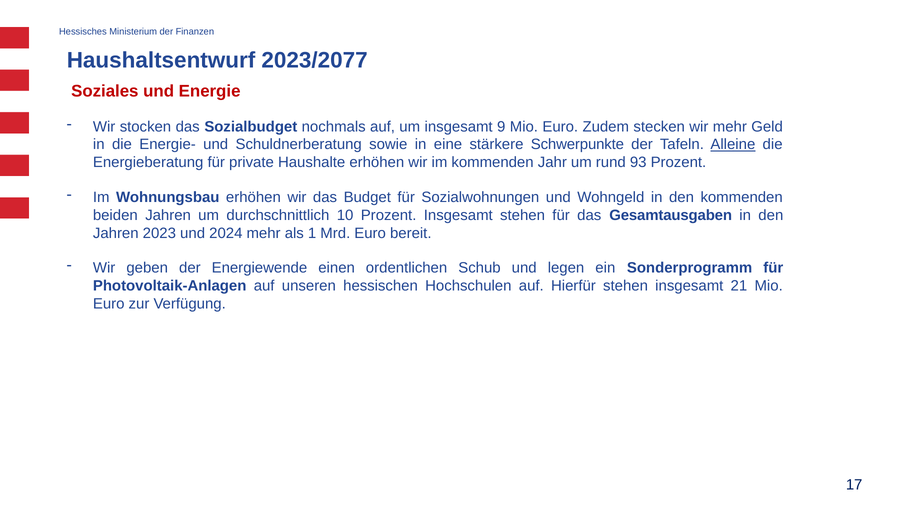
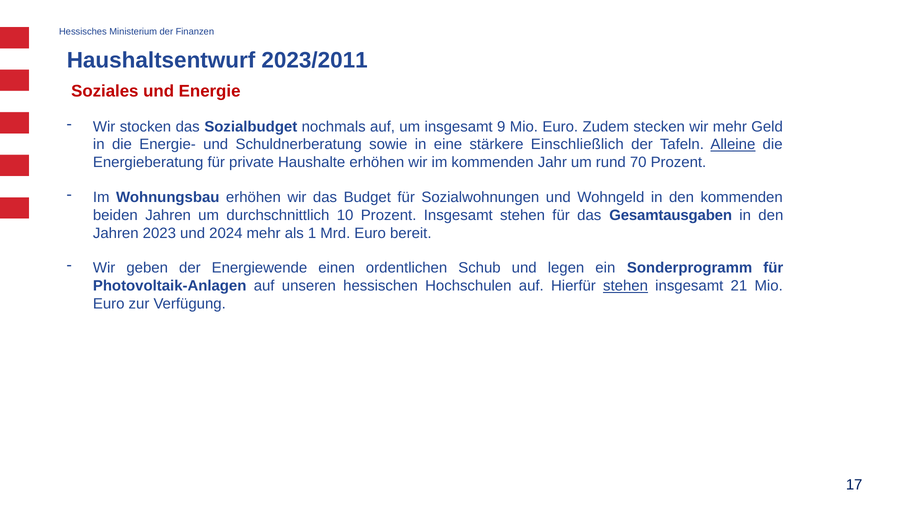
2023/2077: 2023/2077 -> 2023/2011 (315, 60)
Schwerpunkte: Schwerpunkte -> Einschließlich (577, 145)
93: 93 -> 70 (638, 163)
stehen underline: none -> present (626, 286)
